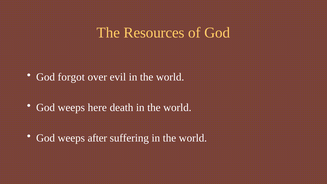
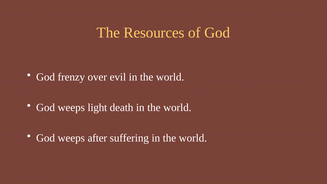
forgot: forgot -> frenzy (71, 77)
here: here -> light (97, 107)
